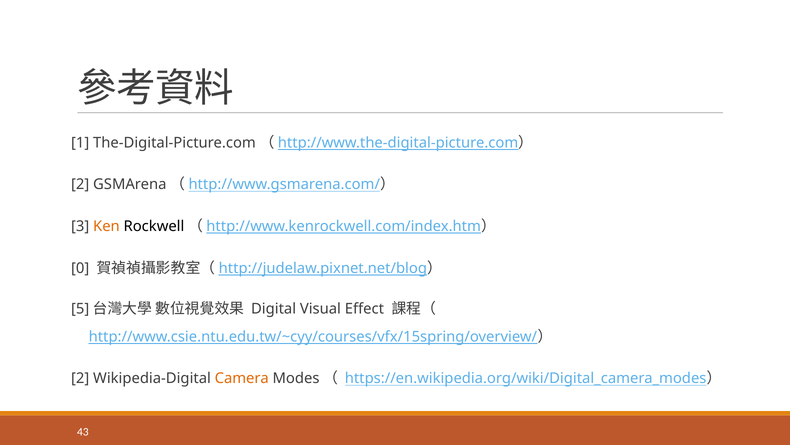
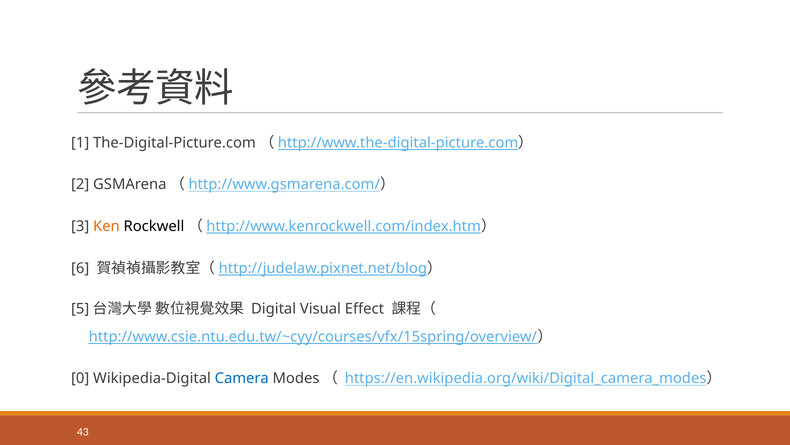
0: 0 -> 6 (80, 268)
2: 2 -> 0 (80, 378)
Camera colour: orange -> blue (242, 378)
